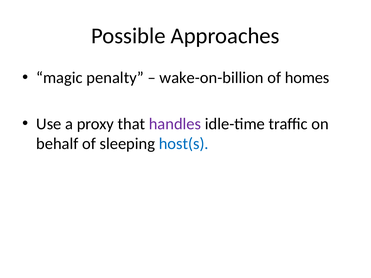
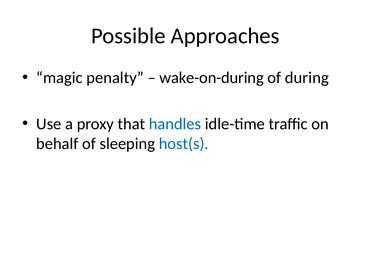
wake-on-billion: wake-on-billion -> wake-on-during (212, 78)
homes: homes -> during (307, 78)
handles colour: purple -> blue (175, 124)
